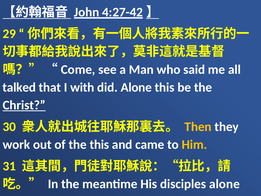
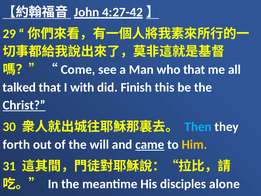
who said: said -> that (194, 69)
did Alone: Alone -> Finish (136, 87)
Then colour: yellow -> light blue (198, 127)
work: work -> forth (16, 144)
the this: this -> will (99, 144)
came underline: none -> present (150, 144)
